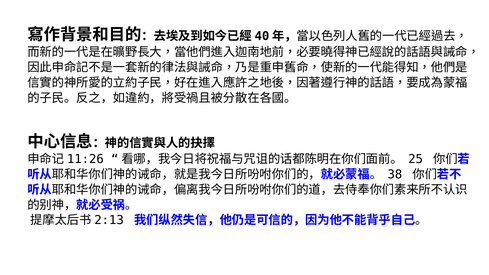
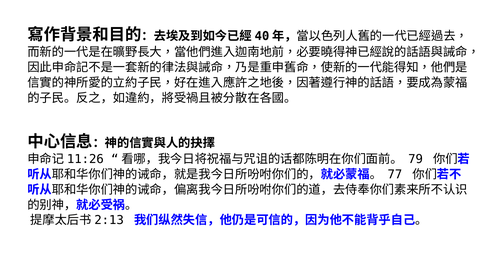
25: 25 -> 79 (416, 159)
38: 38 -> 77 (395, 174)
